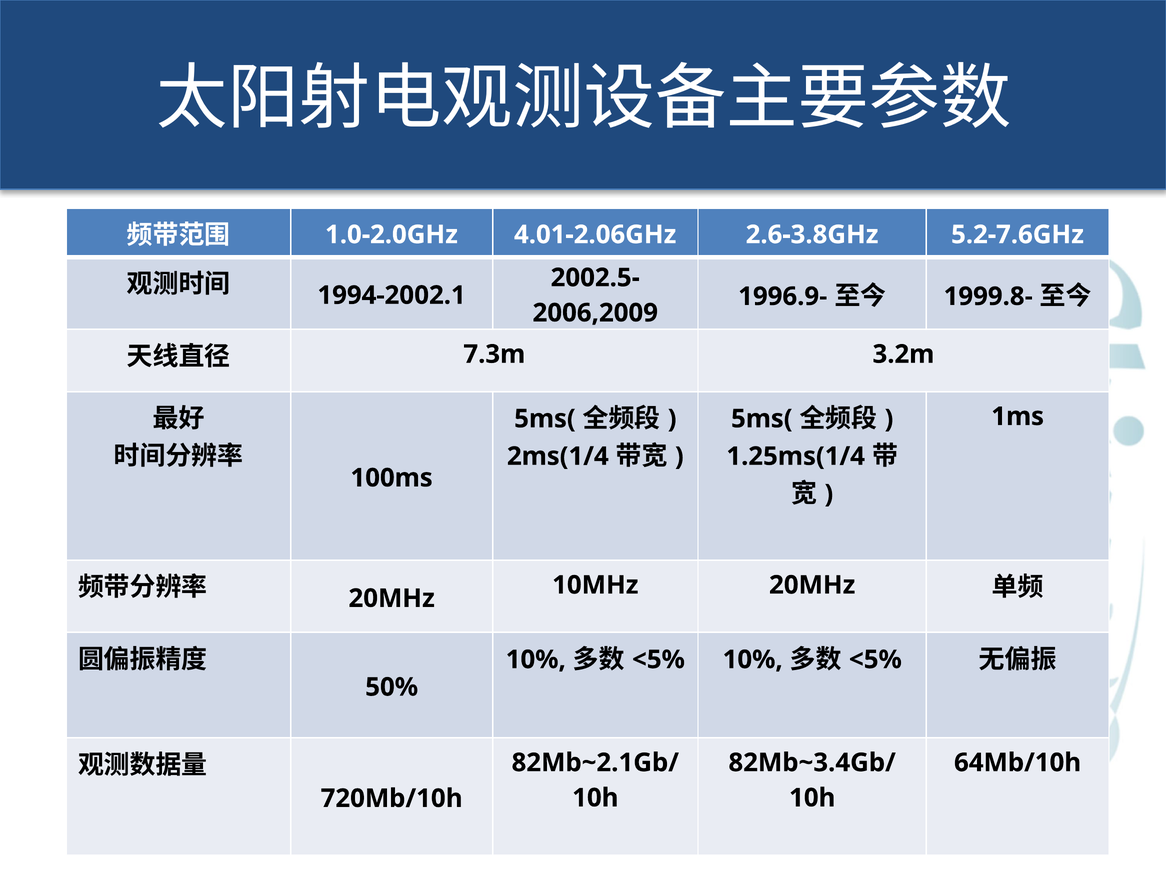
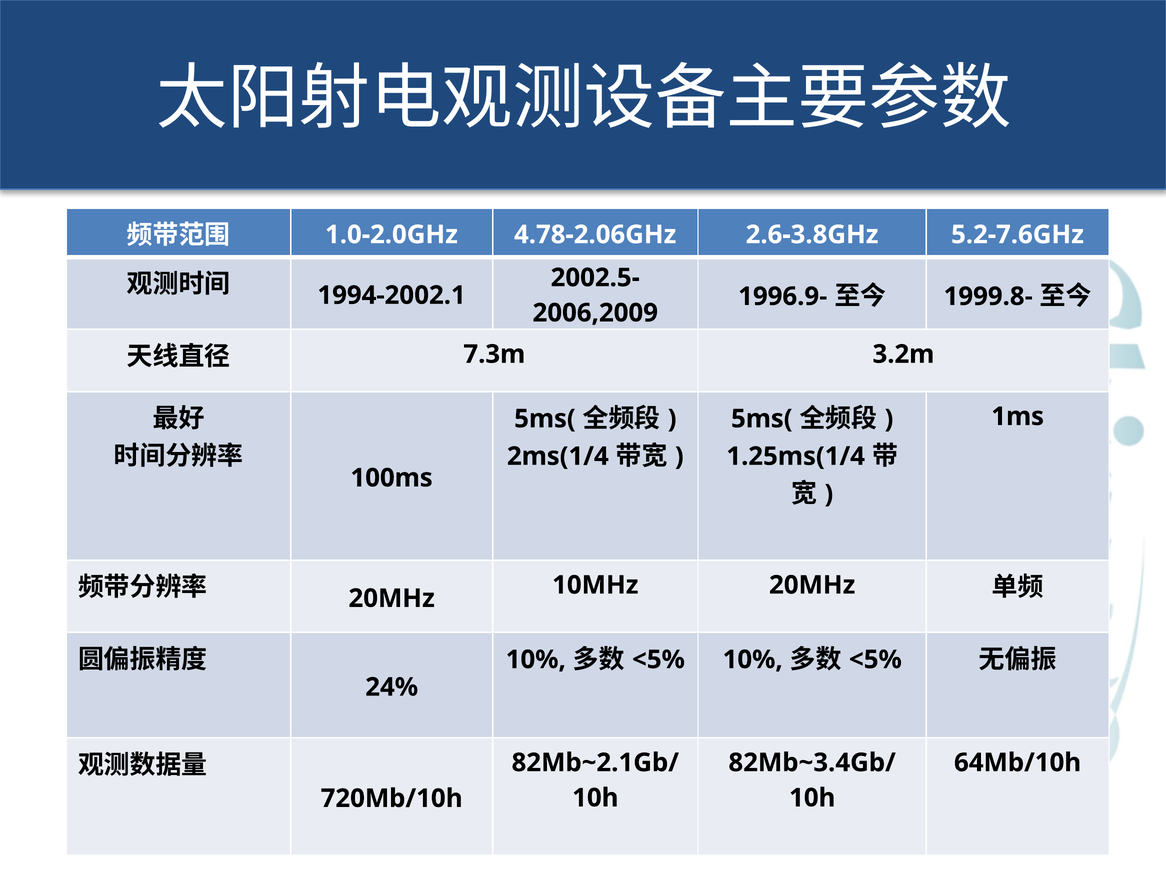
4.01-2.06GHz: 4.01-2.06GHz -> 4.78-2.06GHz (595, 235)
50%: 50% -> 24% (392, 687)
